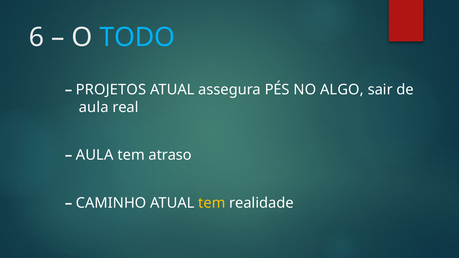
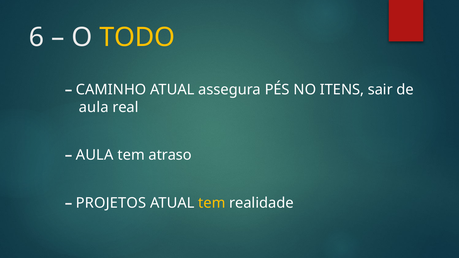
TODO colour: light blue -> yellow (137, 37)
PROJETOS: PROJETOS -> CAMINHO (111, 90)
ALGO: ALGO -> ITENS (342, 90)
CAMINHO: CAMINHO -> PROJETOS (111, 203)
